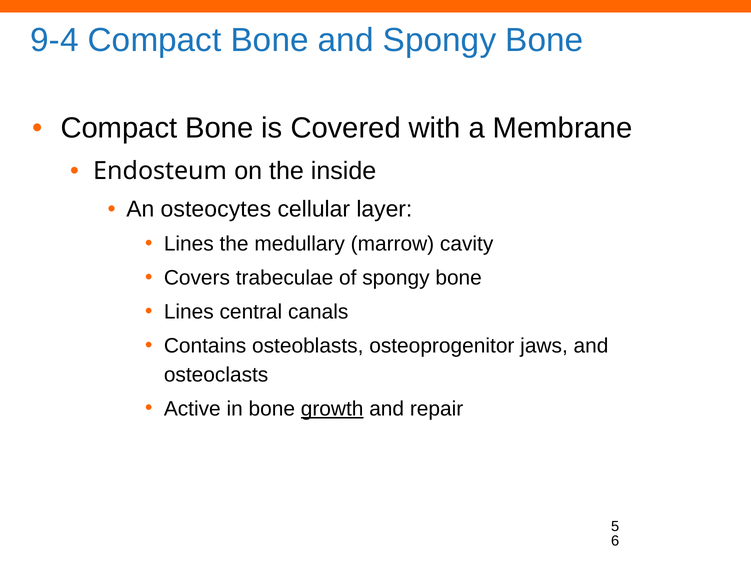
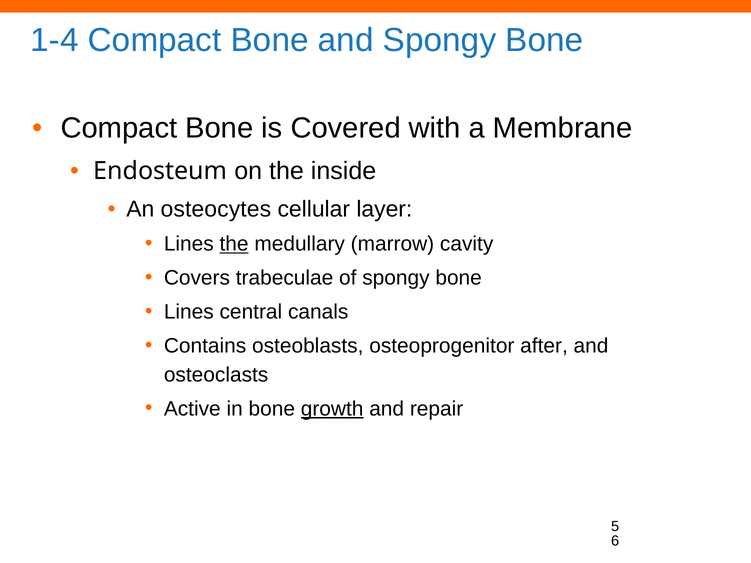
9-4: 9-4 -> 1-4 (54, 40)
the underline: none -> present (234, 244)
jaws: jaws -> after (544, 346)
